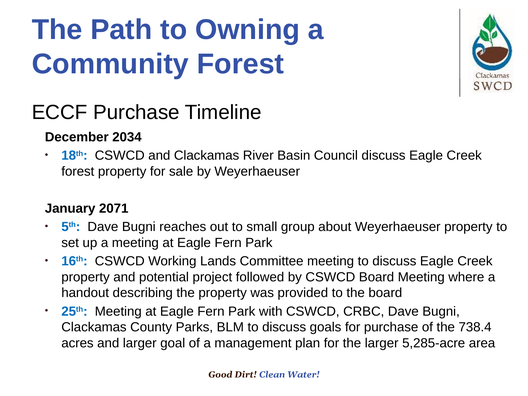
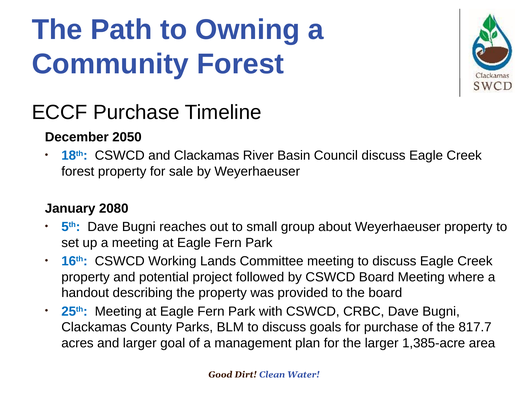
2034: 2034 -> 2050 (127, 137)
2071: 2071 -> 2080 (114, 208)
738.4: 738.4 -> 817.7 (475, 327)
5,285-acre: 5,285-acre -> 1,385-acre (434, 343)
